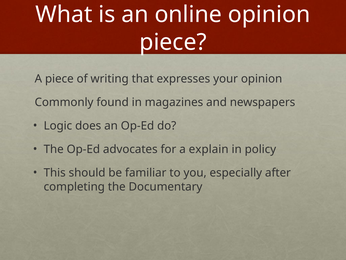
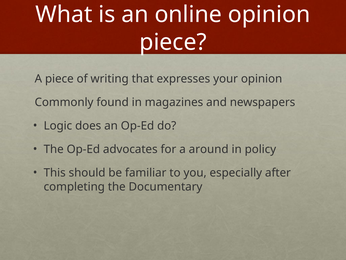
explain: explain -> around (209, 149)
